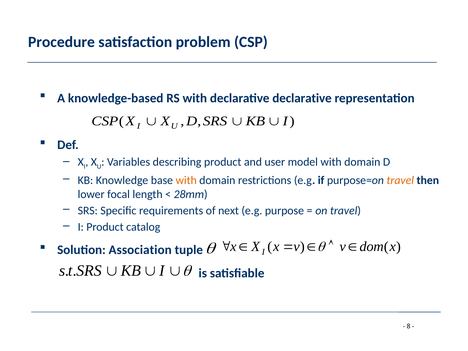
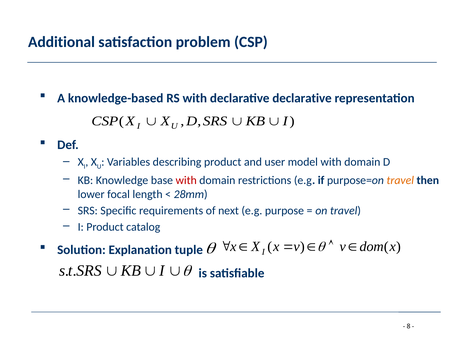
Procedure: Procedure -> Additional (62, 42)
with colour: orange -> red (186, 180)
Association: Association -> Explanation (140, 250)
